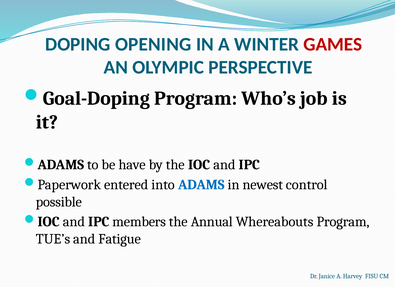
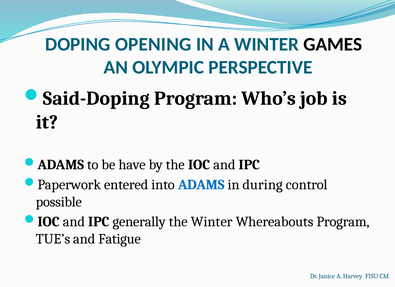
GAMES colour: red -> black (333, 44)
Goal-Doping: Goal-Doping -> Said-Doping (96, 99)
newest: newest -> during (263, 185)
members: members -> generally (139, 222)
the Annual: Annual -> Winter (212, 222)
